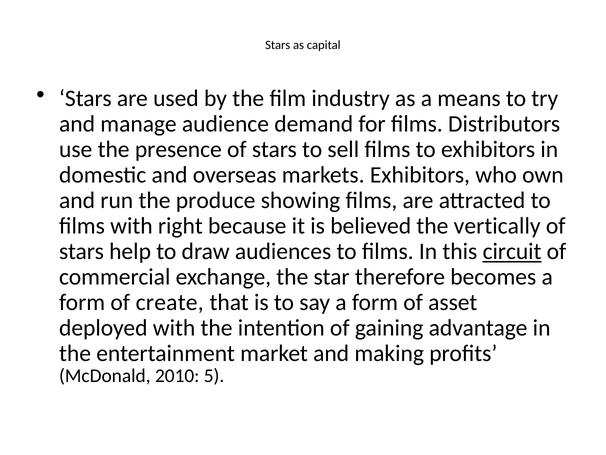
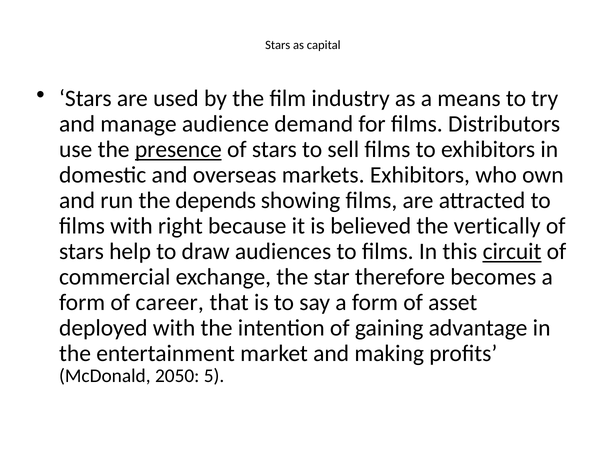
presence underline: none -> present (178, 149)
produce: produce -> depends (216, 200)
create: create -> career (170, 302)
2010: 2010 -> 2050 (177, 376)
